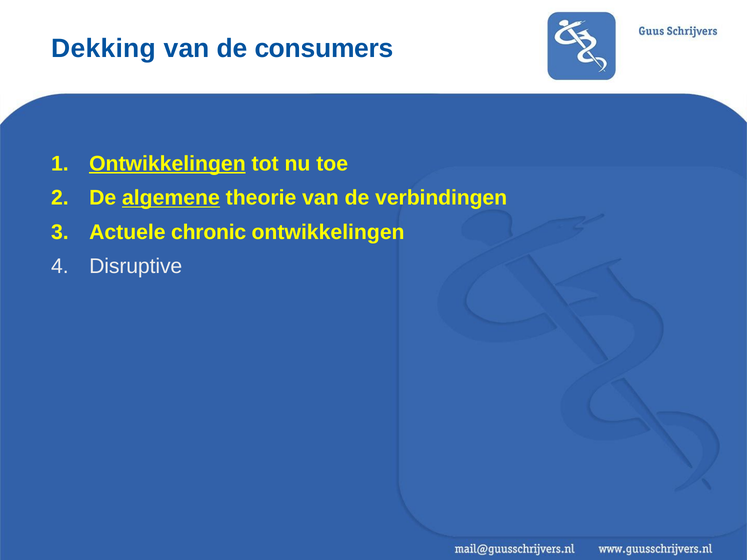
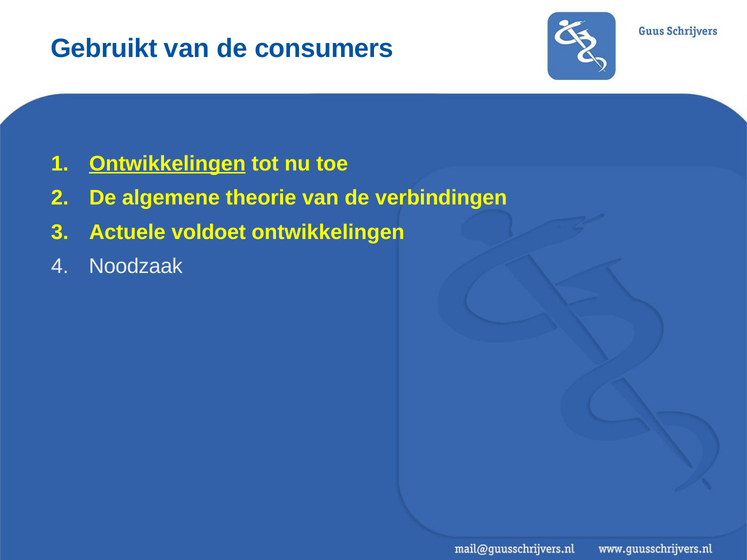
Dekking: Dekking -> Gebruikt (104, 49)
algemene underline: present -> none (171, 198)
chronic: chronic -> voldoet (209, 232)
Disruptive: Disruptive -> Noodzaak (136, 267)
